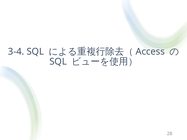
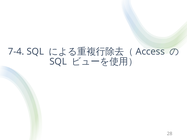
3-4: 3-4 -> 7-4 (16, 52)
